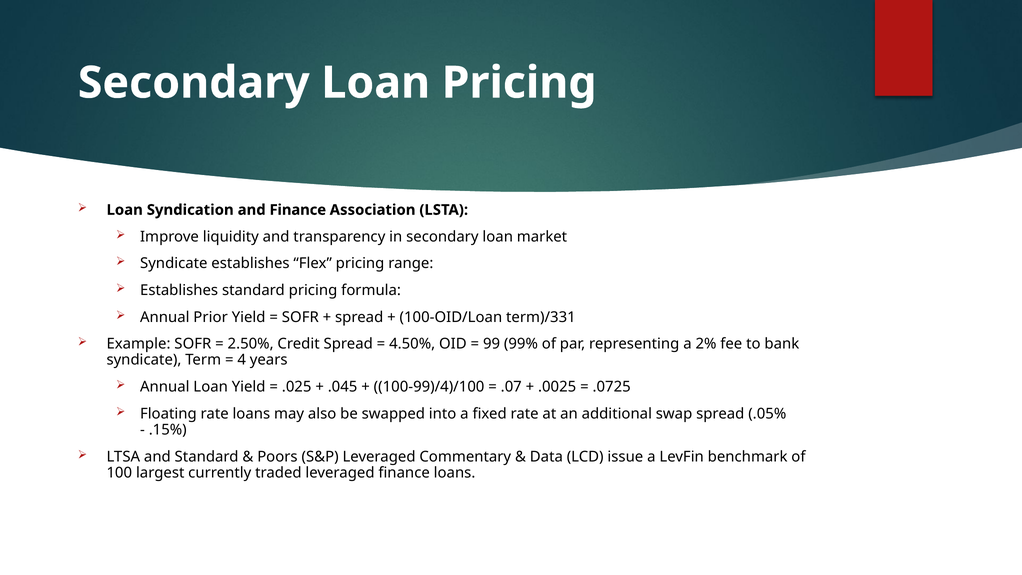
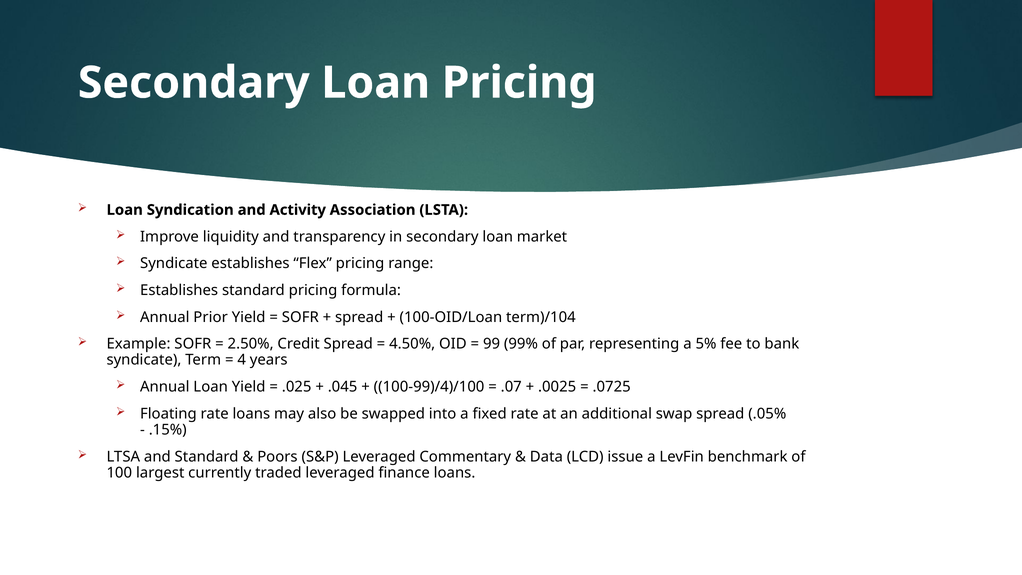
and Finance: Finance -> Activity (298, 210)
term)/331: term)/331 -> term)/104 (541, 317)
2%: 2% -> 5% (706, 344)
